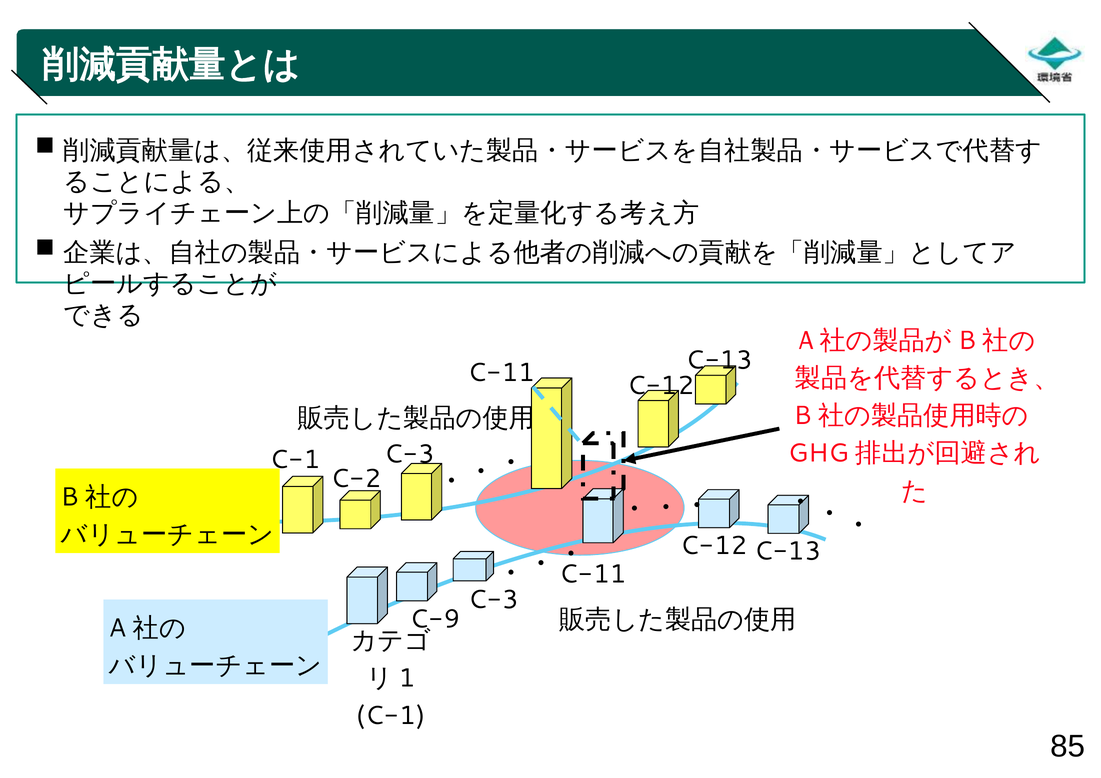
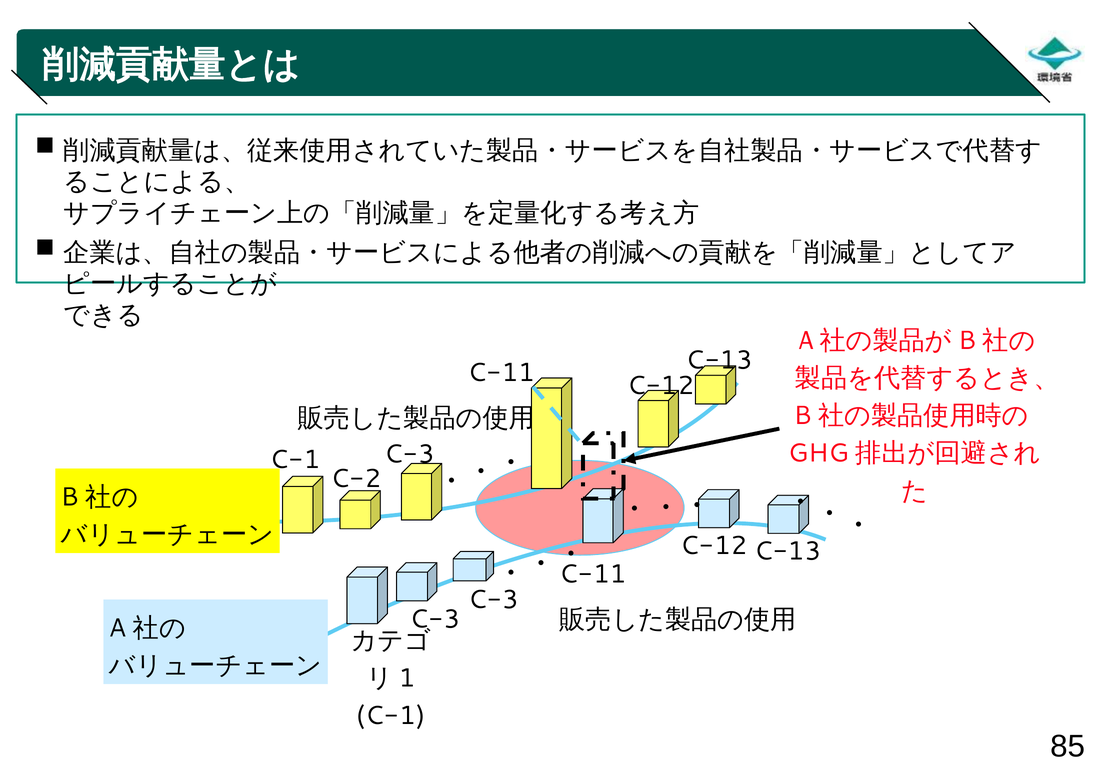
C-9: C-9 -> C-3 (435, 620)
